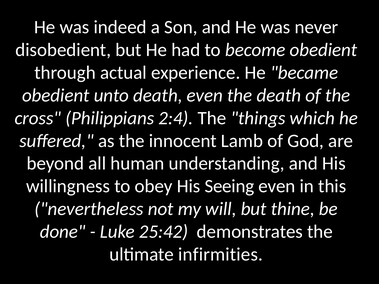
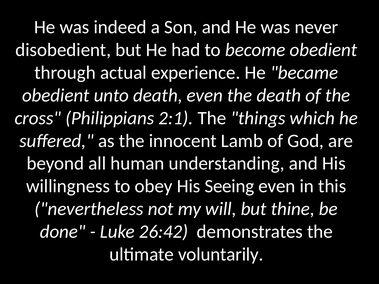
2:4: 2:4 -> 2:1 (176, 118)
25:42: 25:42 -> 26:42 (163, 232)
infirmities: infirmities -> voluntarily (221, 255)
